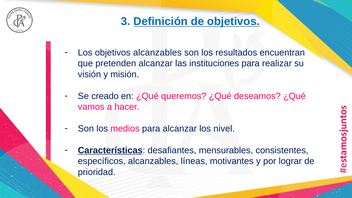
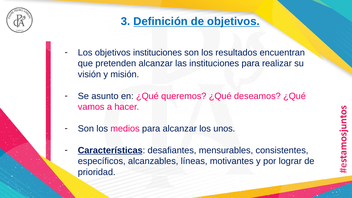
objetivos alcanzables: alcanzables -> instituciones (157, 53)
creado: creado -> asunto (105, 96)
nivel: nivel -> unos (224, 129)
